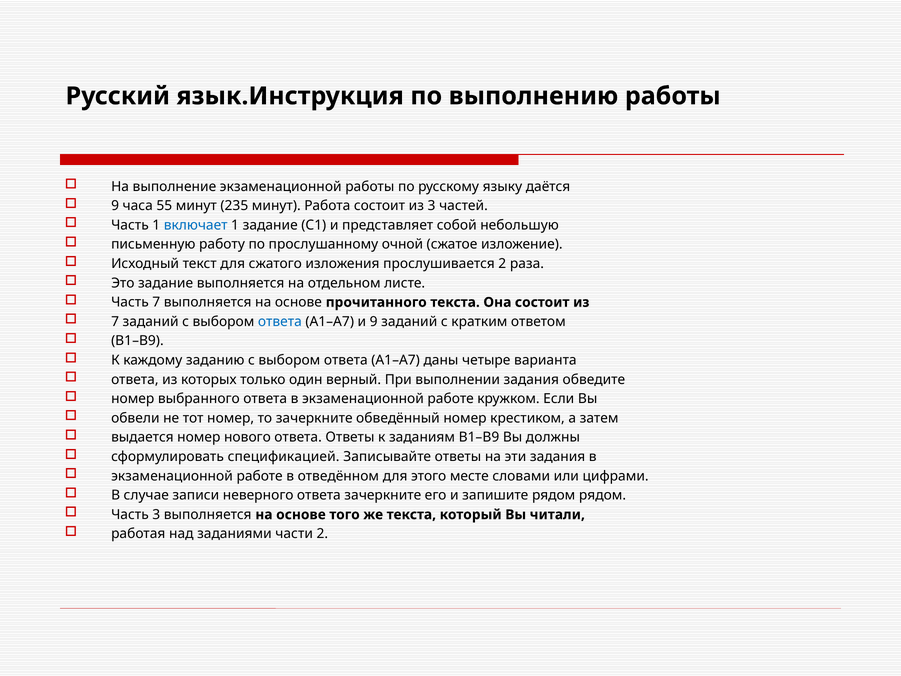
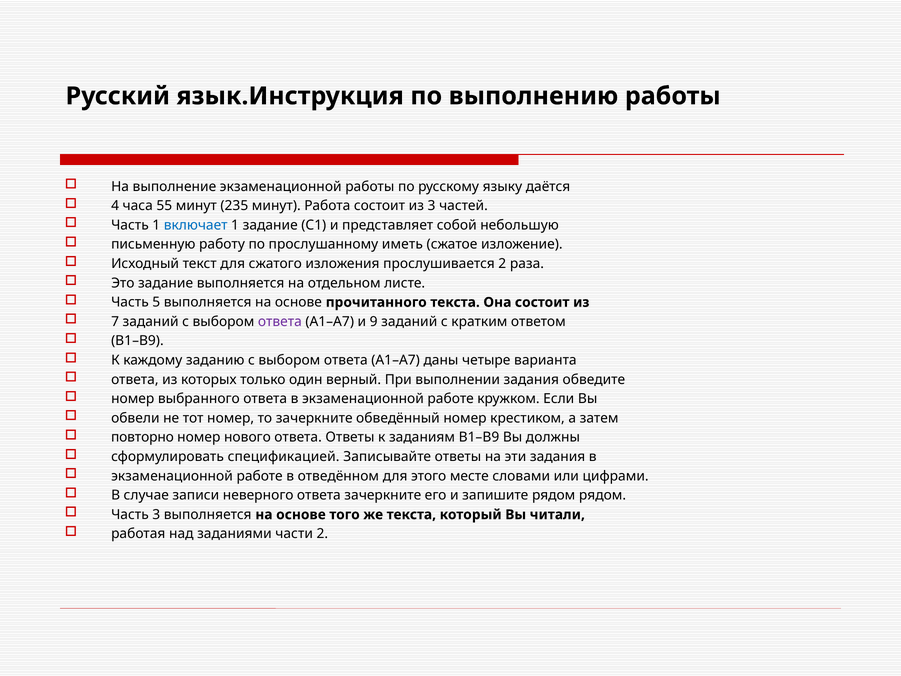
9: 9 -> 4 (115, 206)
очной: очной -> иметь (402, 244)
Часть 7: 7 -> 5 (156, 302)
ответа colour: blue -> purple (280, 321)
выдается: выдается -> повторно (142, 437)
